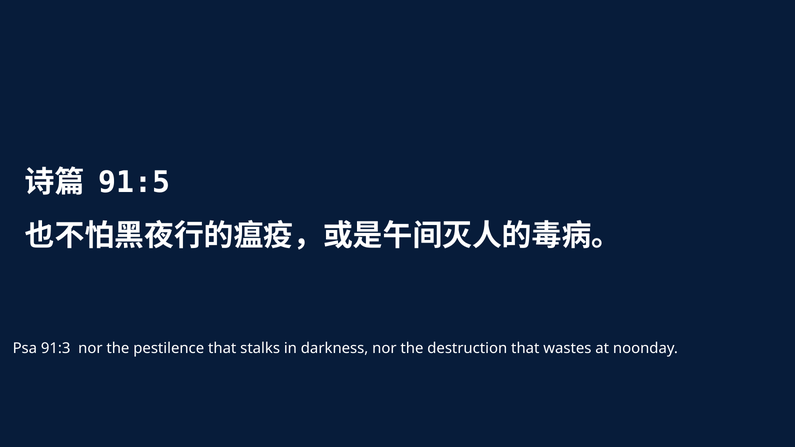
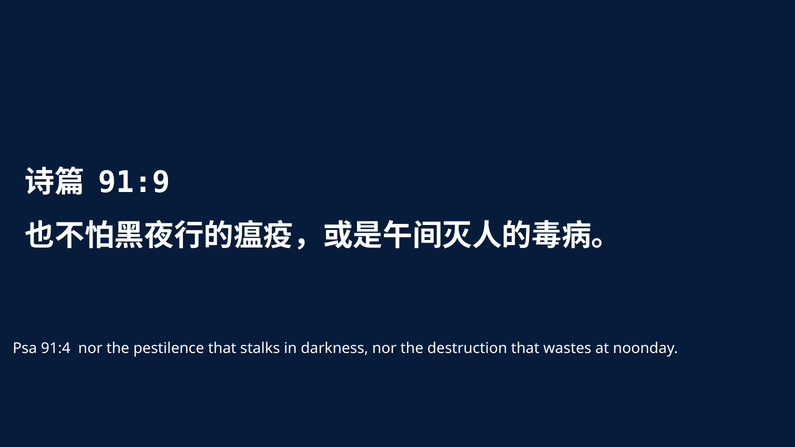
91:5: 91:5 -> 91:9 (134, 183)
91:3: 91:3 -> 91:4 (56, 349)
